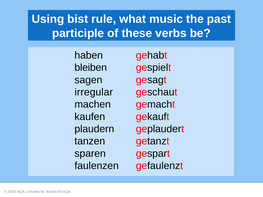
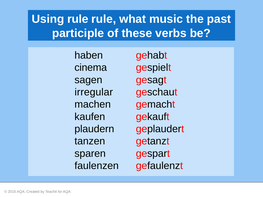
Using bist: bist -> rule (78, 19)
bleiben: bleiben -> cinema (91, 68)
